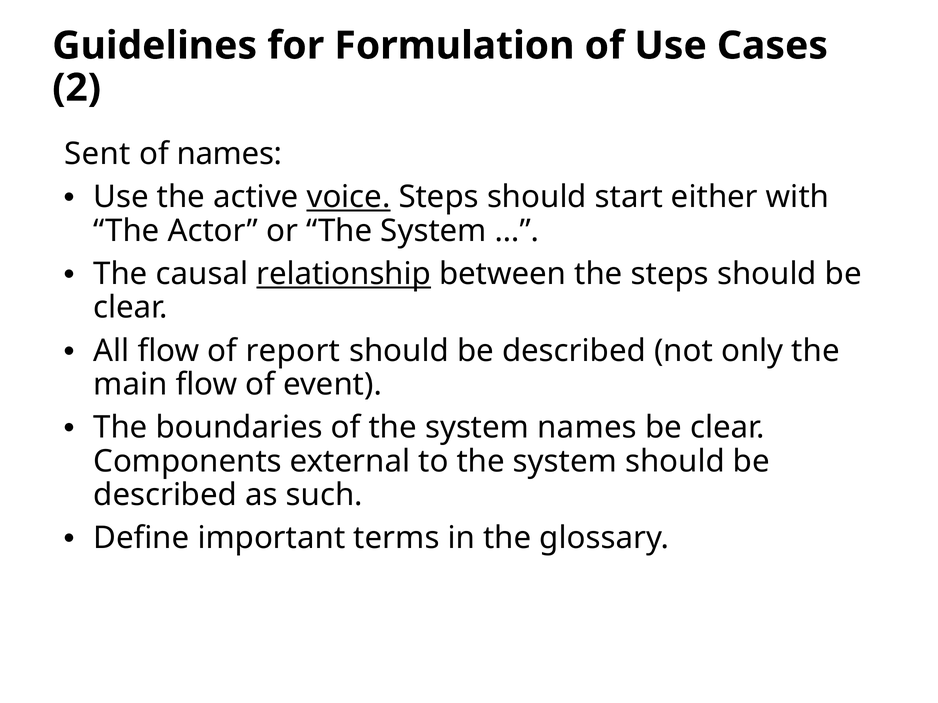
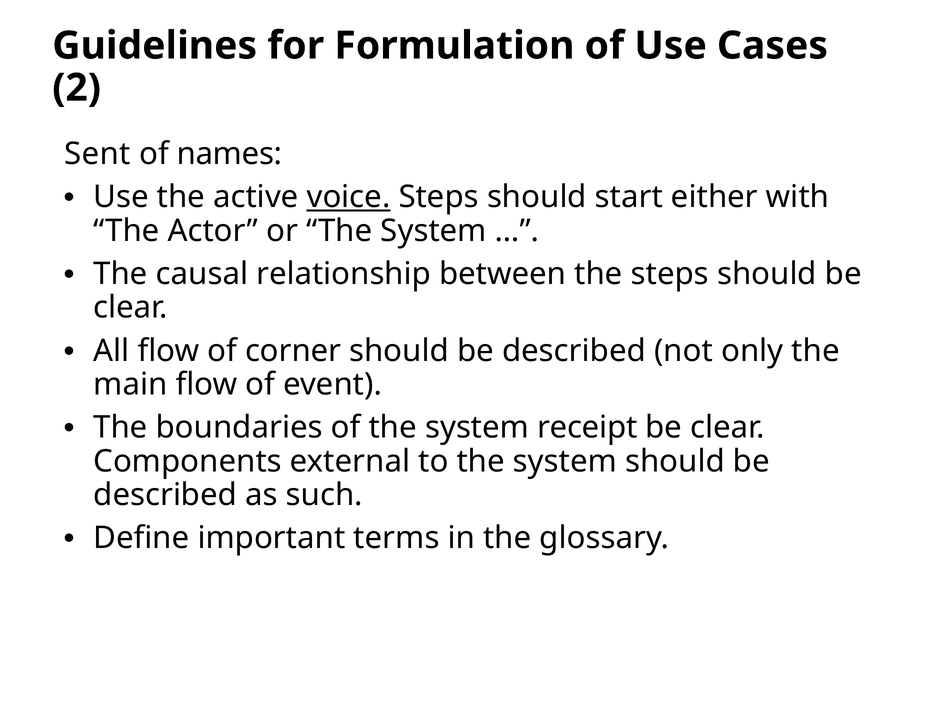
relationship underline: present -> none (344, 274)
report: report -> corner (293, 351)
system names: names -> receipt (587, 428)
